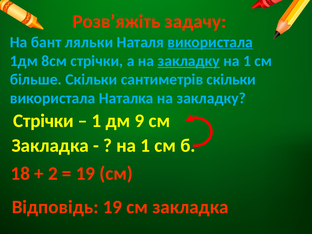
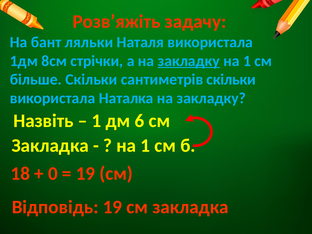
використала underline: present -> none (210, 42)
Стрічки: Стрічки -> Назвіть (43, 121)
9: 9 -> 6 (139, 121)
2: 2 -> 0 (53, 173)
